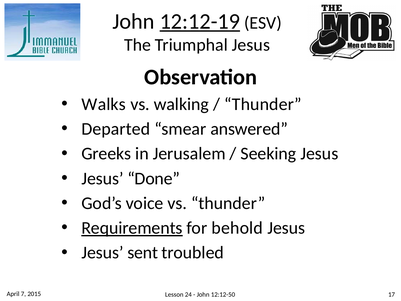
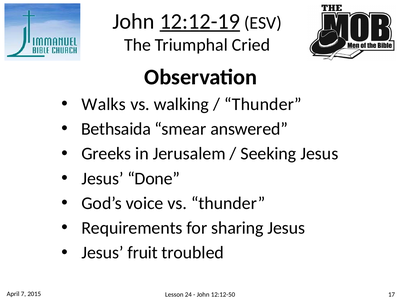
Triumphal Jesus: Jesus -> Cried (251, 45)
Departed: Departed -> Bethsaida (116, 129)
Requirements underline: present -> none (132, 228)
behold: behold -> sharing (237, 228)
sent: sent -> fruit (143, 253)
